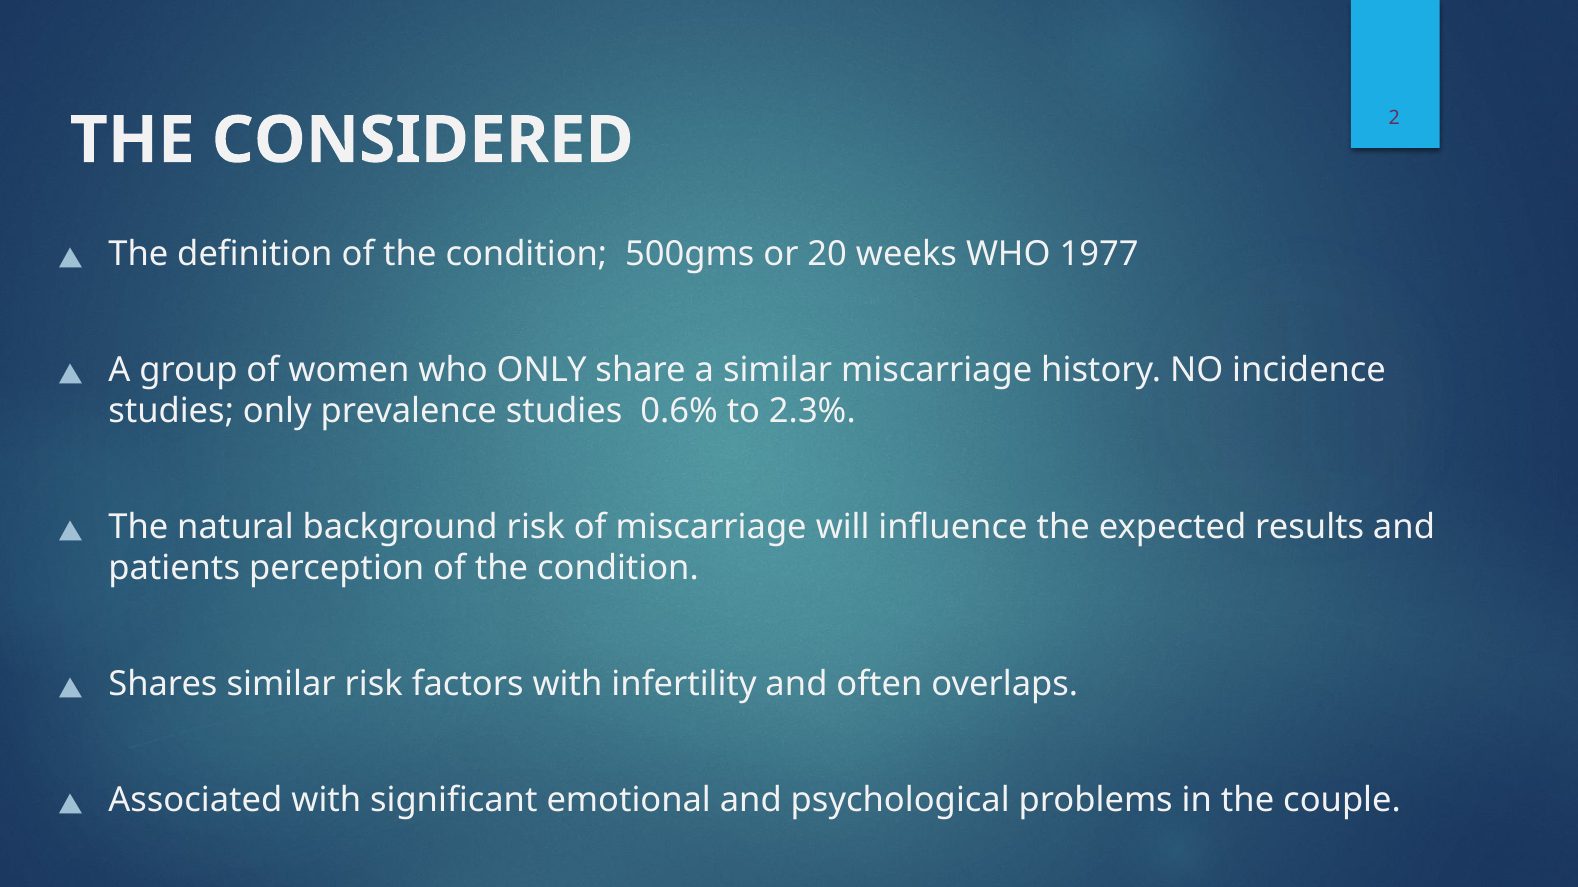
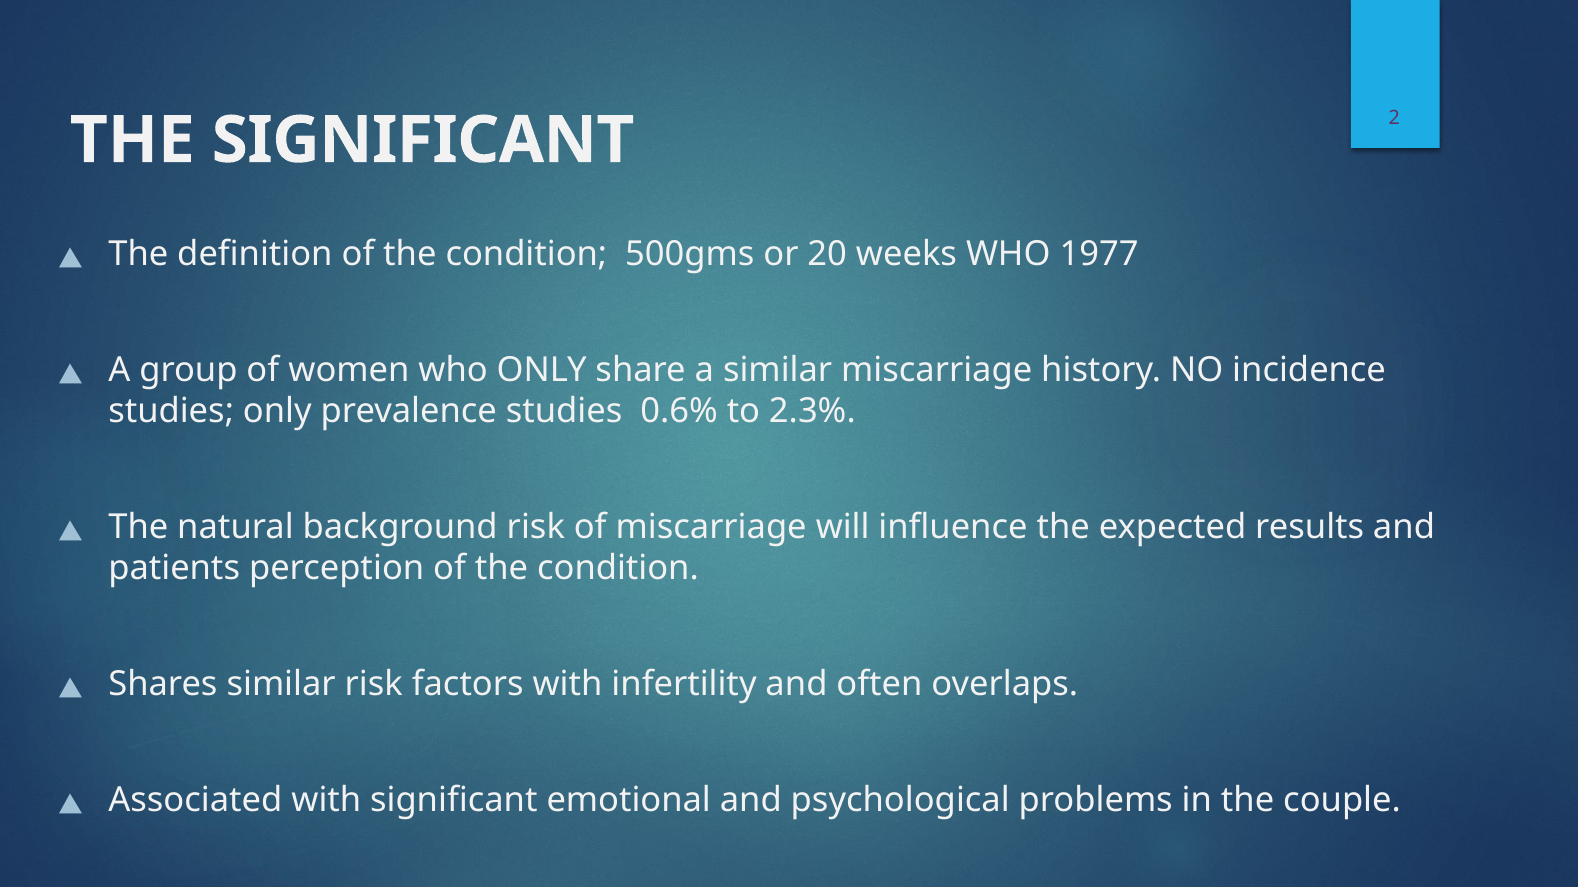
THE CONSIDERED: CONSIDERED -> SIGNIFICANT (423, 140)
